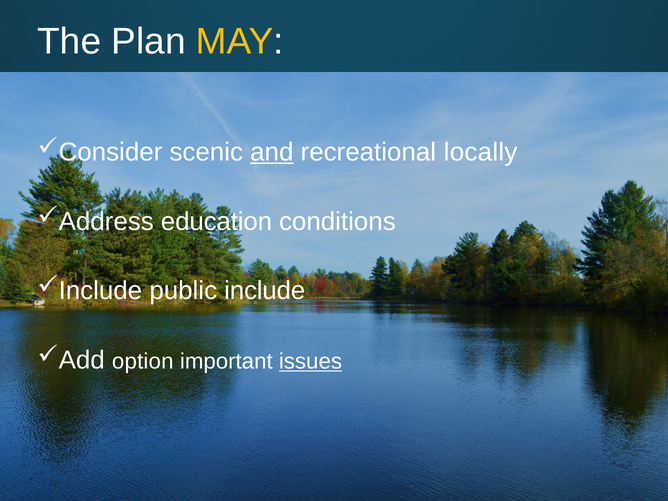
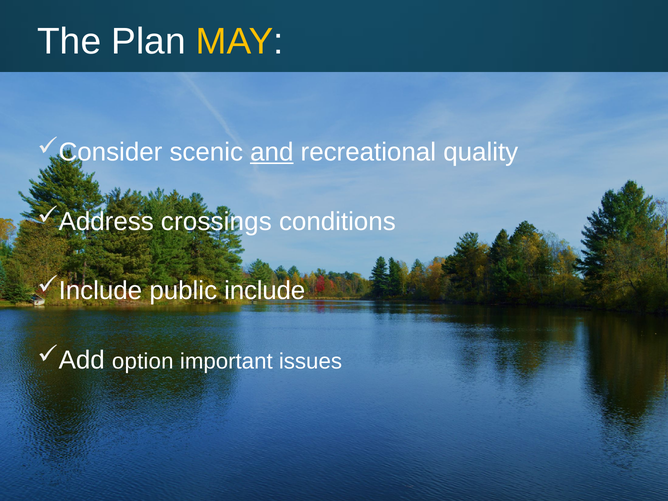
locally: locally -> quality (481, 152)
education: education -> crossings (216, 221)
issues underline: present -> none (310, 361)
